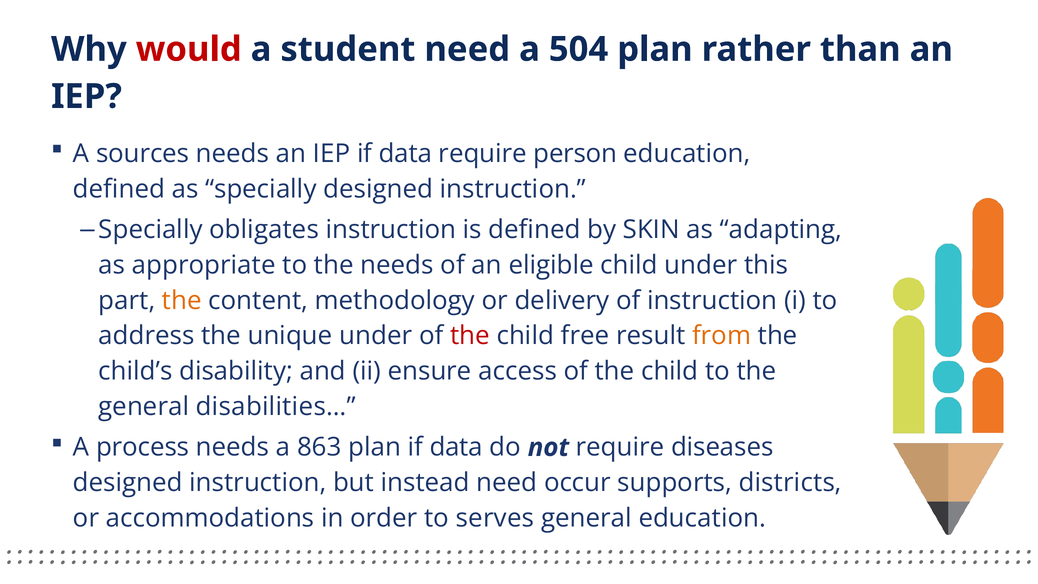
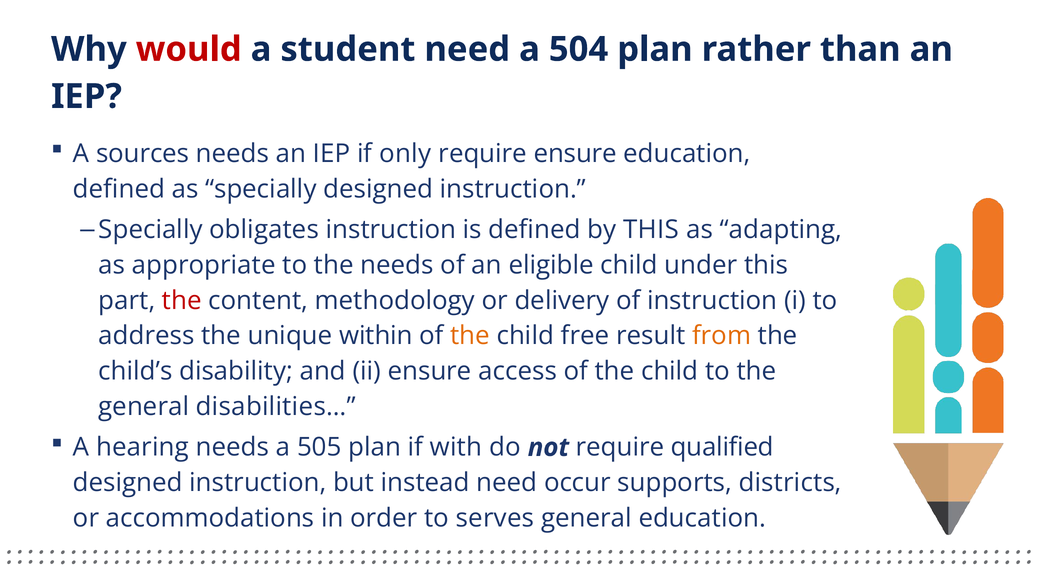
IEP if data: data -> only (405, 154)
require person: person -> ensure (575, 154)
by SKIN: SKIN -> THIS (651, 230)
the colour: orange -> red (182, 300)
unique under: under -> within (376, 336)
the colour: red -> orange (470, 336)
process: process -> hearing (143, 447)
863: 863 -> 505 (319, 447)
plan if data: data -> with (456, 447)
diseases: diseases -> qualified (722, 447)
